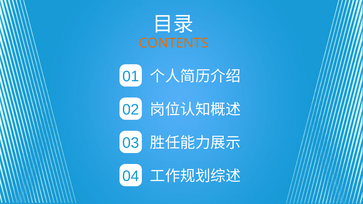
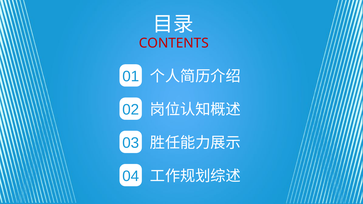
CONTENTS colour: orange -> red (174, 43)
